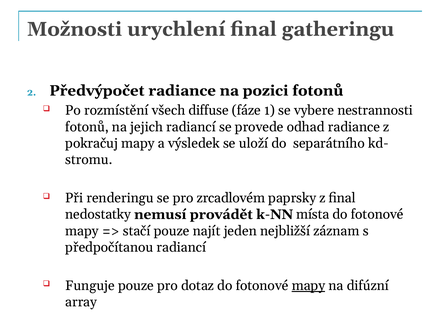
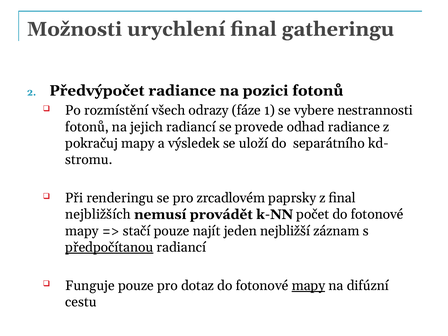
diffuse: diffuse -> odrazy (209, 110)
nedostatky: nedostatky -> nejbližších (98, 214)
místa: místa -> počet (313, 214)
předpočítanou underline: none -> present (109, 247)
array: array -> cestu (81, 302)
